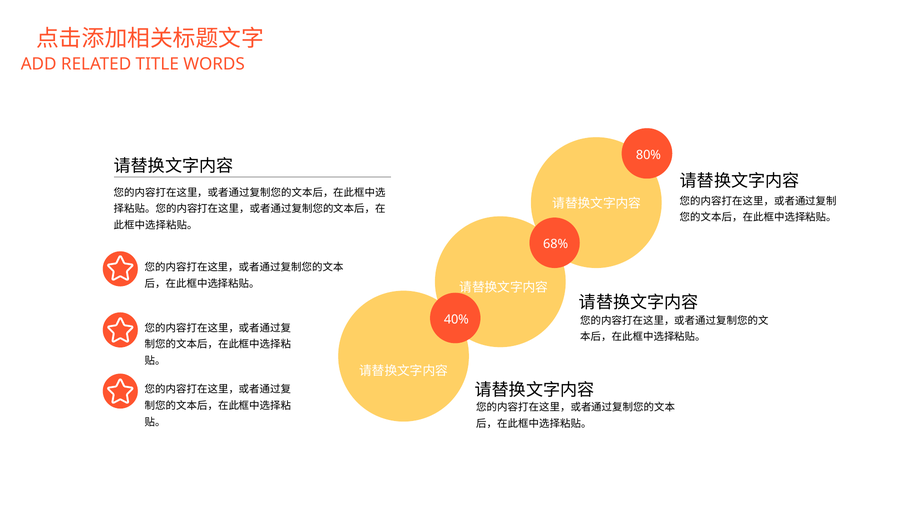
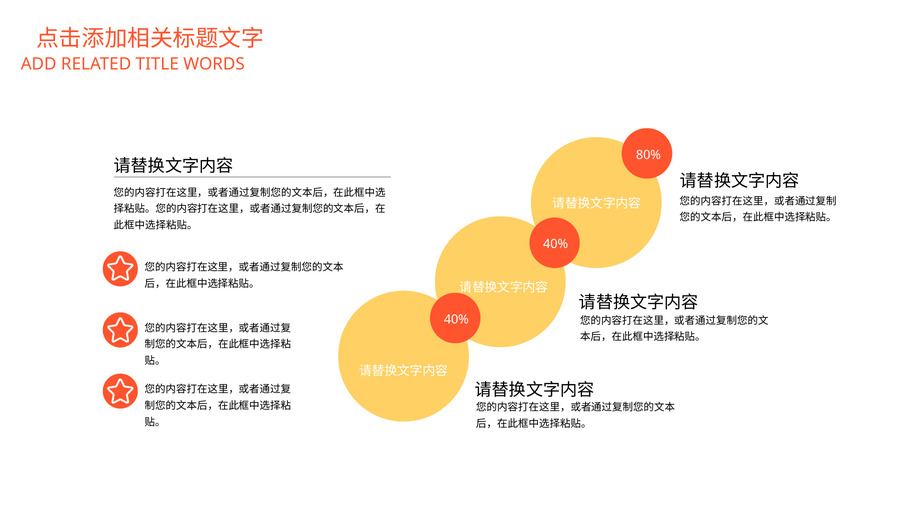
68%: 68% -> 40% (556, 244)
